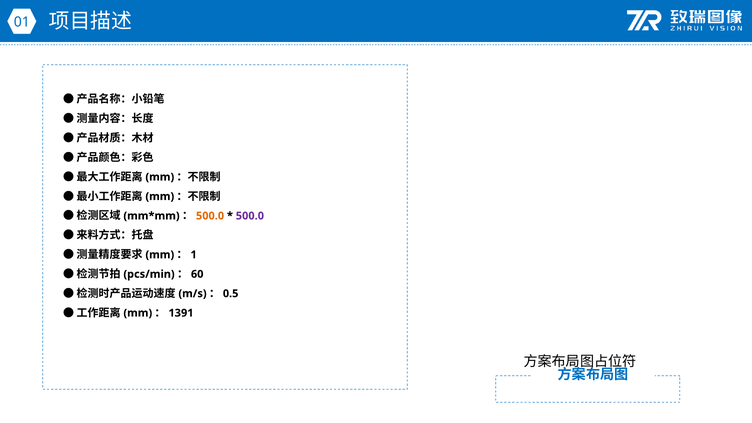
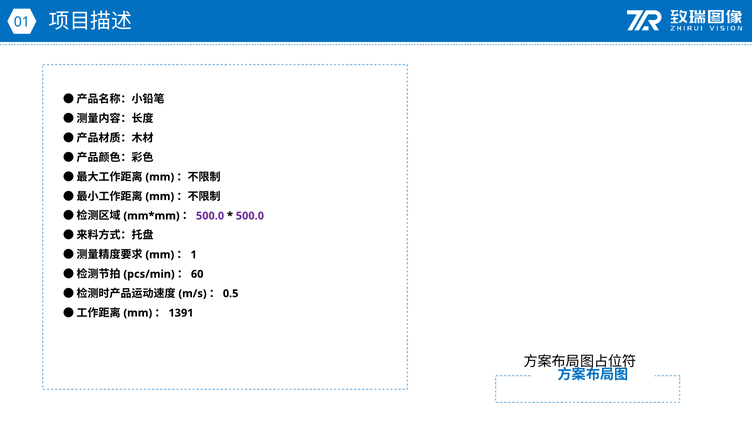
500.0 colour: orange -> purple (210, 216)
